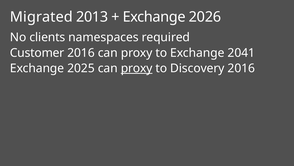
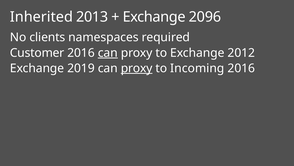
Migrated: Migrated -> Inherited (41, 17)
2026: 2026 -> 2096 (205, 17)
can underline: none -> present (108, 53)
2041: 2041 -> 2012 (241, 53)
2025: 2025 -> 2019 (81, 68)
Discovery: Discovery -> Incoming (197, 68)
